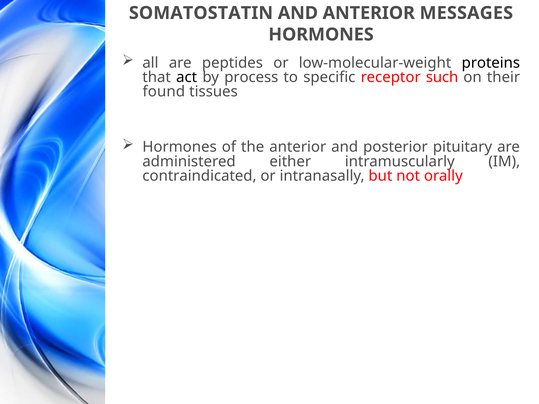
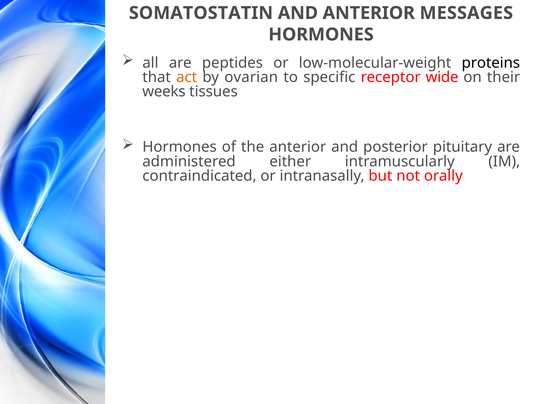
act colour: black -> orange (187, 77)
process: process -> ovarian (251, 77)
such: such -> wide (442, 77)
found: found -> weeks (164, 92)
